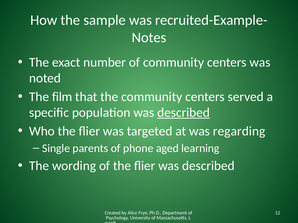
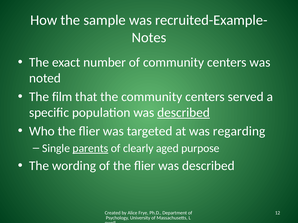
parents underline: none -> present (90, 149)
phone: phone -> clearly (138, 149)
learning: learning -> purpose (200, 149)
